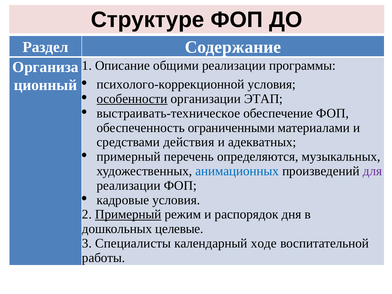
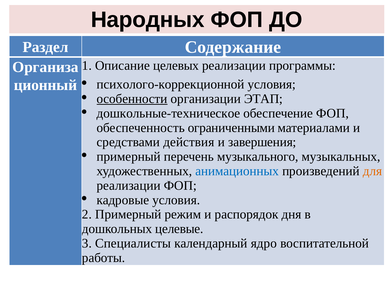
Структуре: Структуре -> Народных (148, 20)
общими: общими -> целевых (176, 66)
выстраивать-техническое: выстраивать-техническое -> дошкольные-техническое (168, 113)
адекватных: адекватных -> завершения (262, 142)
определяются: определяются -> музыкального (258, 157)
для colour: purple -> orange (372, 171)
Примерный underline: present -> none (128, 214)
ходе: ходе -> ядро (264, 243)
